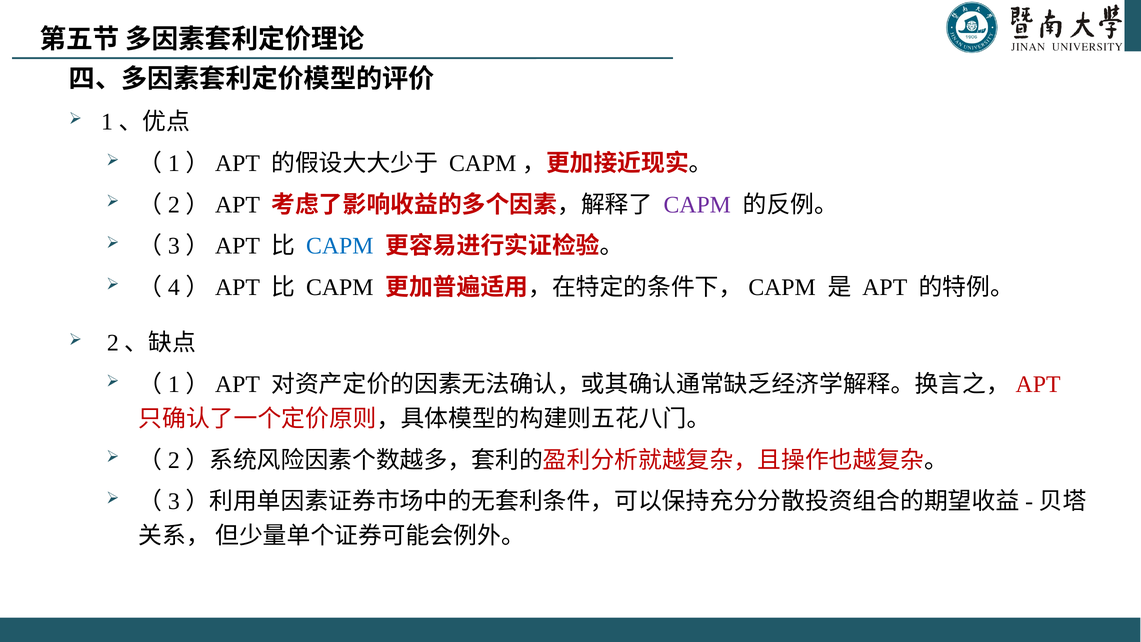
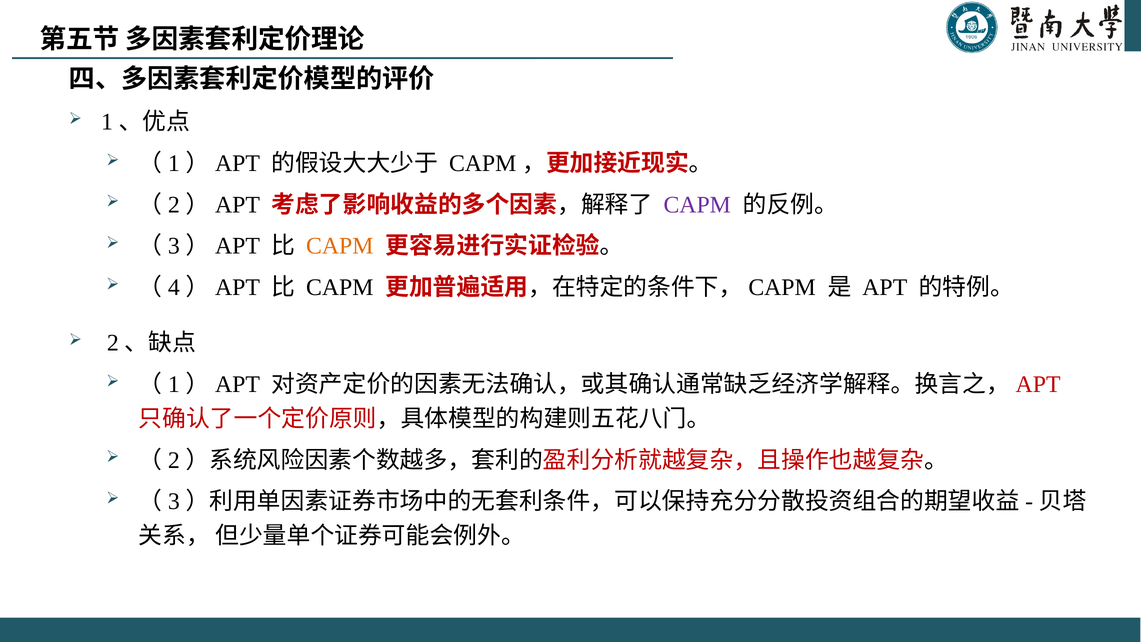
CAPM colour: blue -> orange (340, 246)
